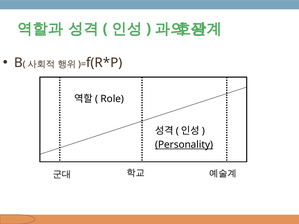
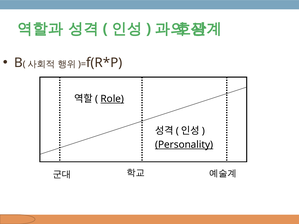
Role underline: none -> present (112, 99)
